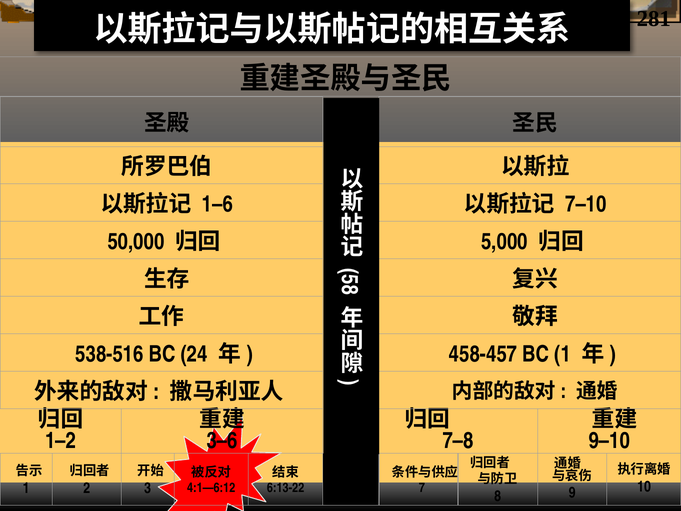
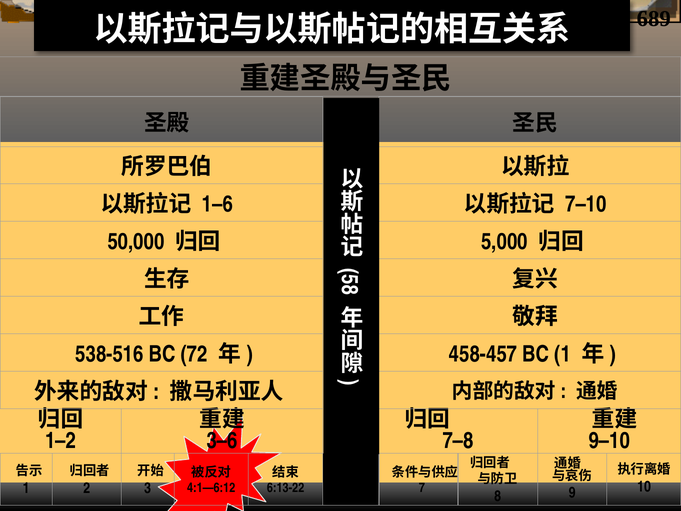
281: 281 -> 689 (654, 19)
24: 24 -> 72 (194, 354)
